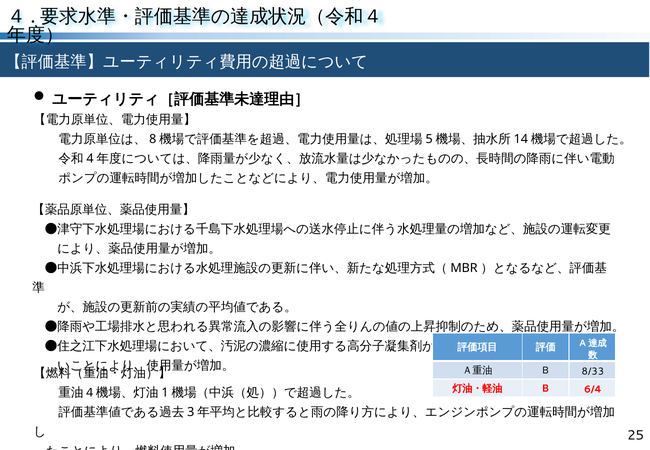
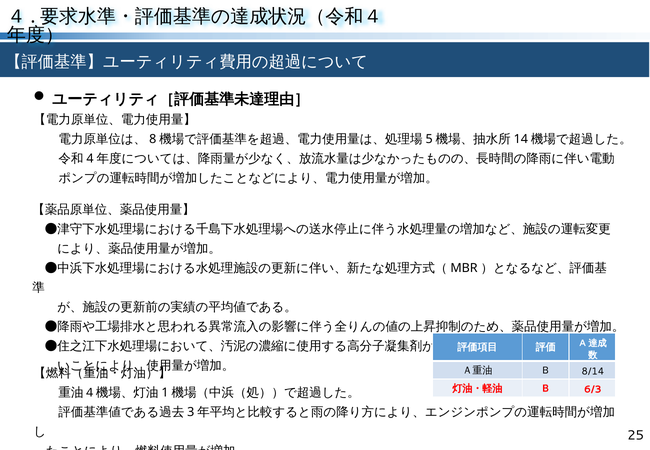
8/33: 8/33 -> 8/14 (593, 372)
6/4: 6/4 -> 6/3 (593, 390)
